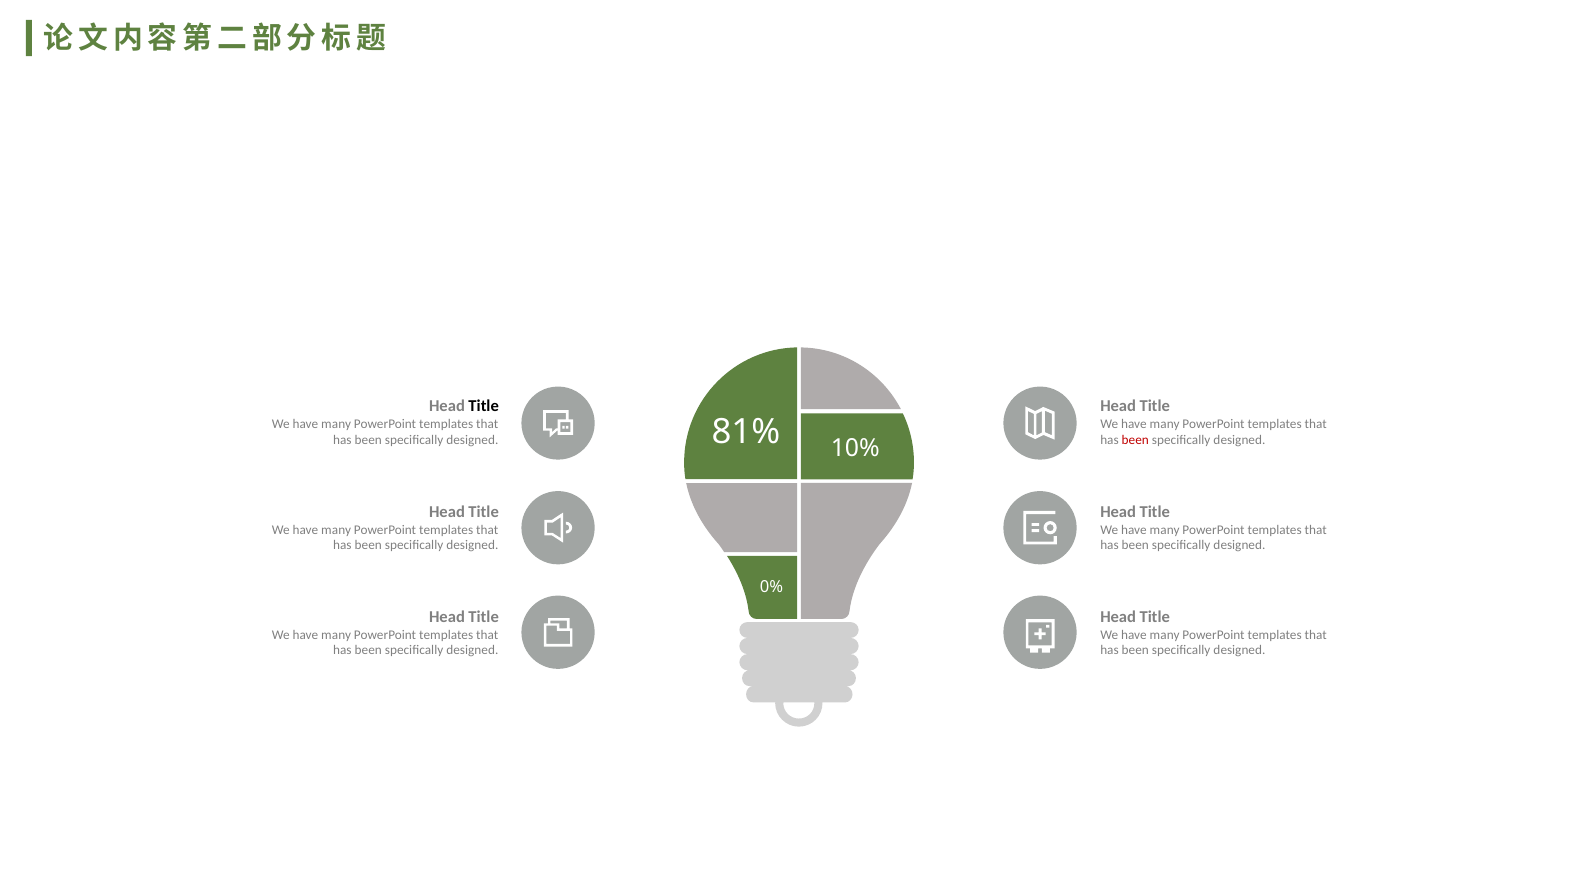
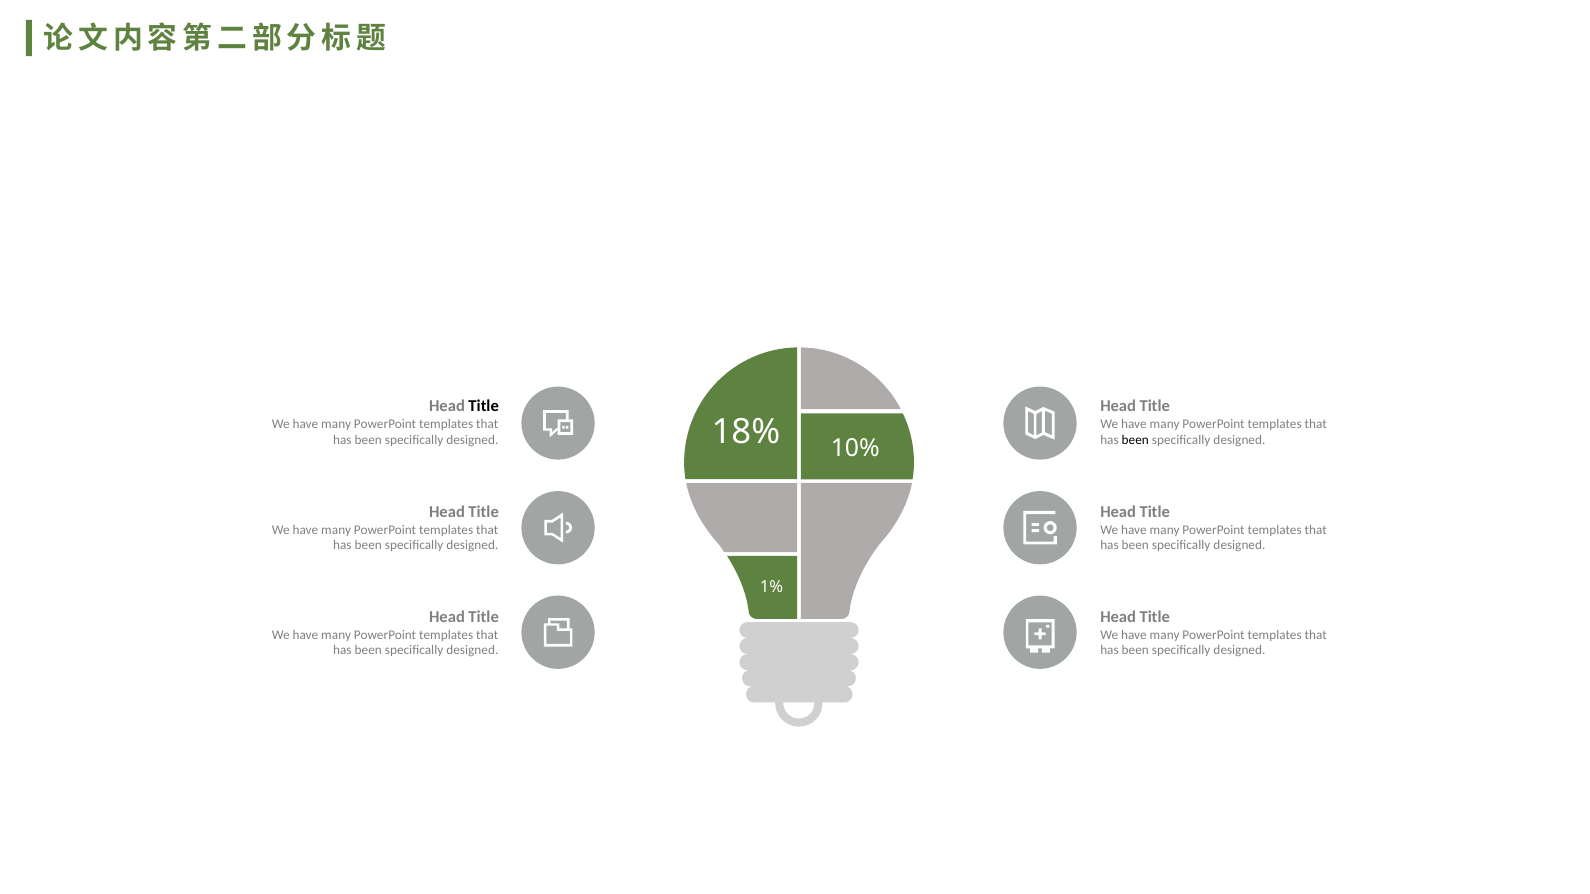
81%: 81% -> 18% (746, 433)
been colour: red -> black (1135, 440)
0%: 0% -> 1% (771, 588)
